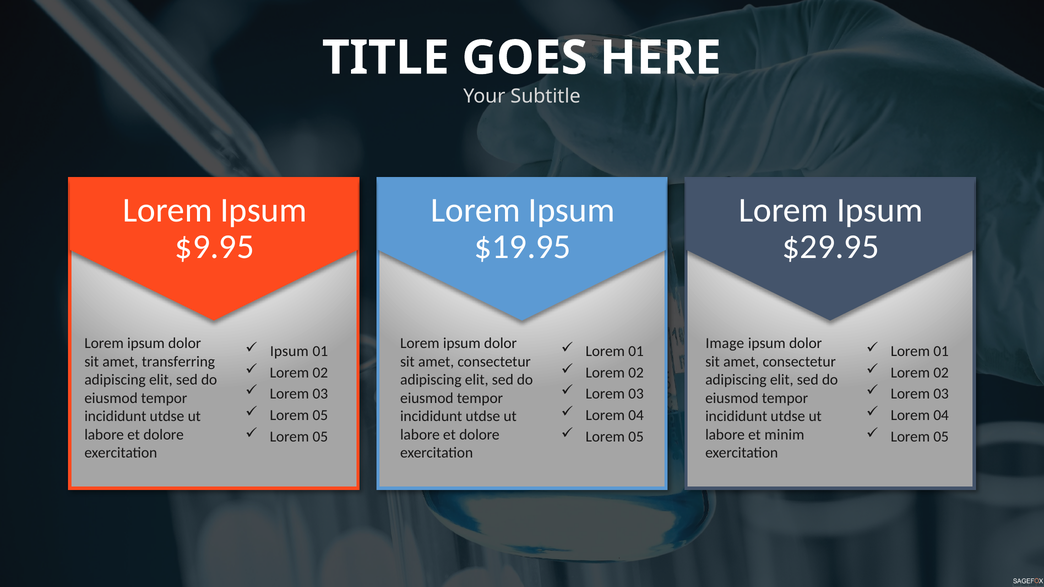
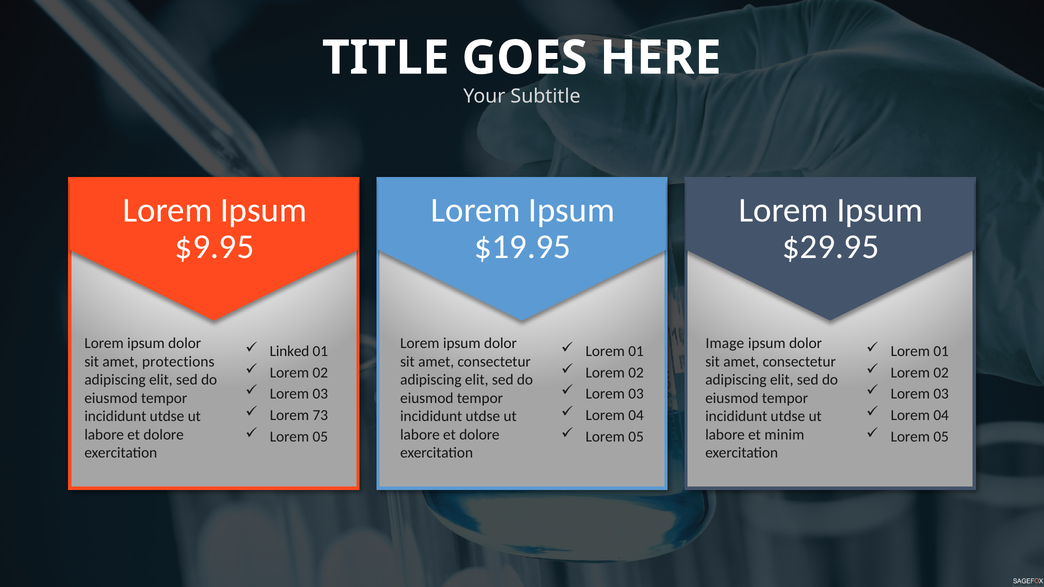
Ipsum: Ipsum -> Linked (290, 351)
transferring: transferring -> protections (178, 362)
05: 05 -> 73 (320, 415)
